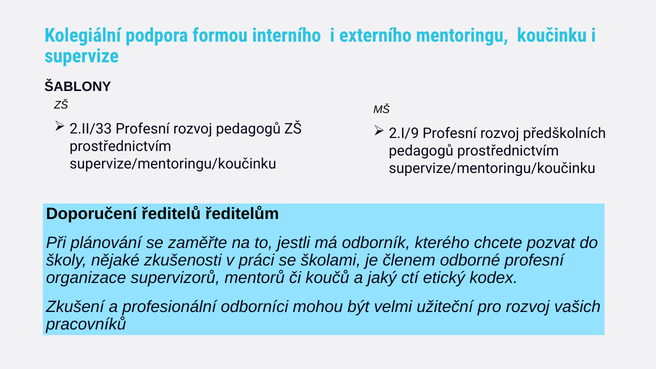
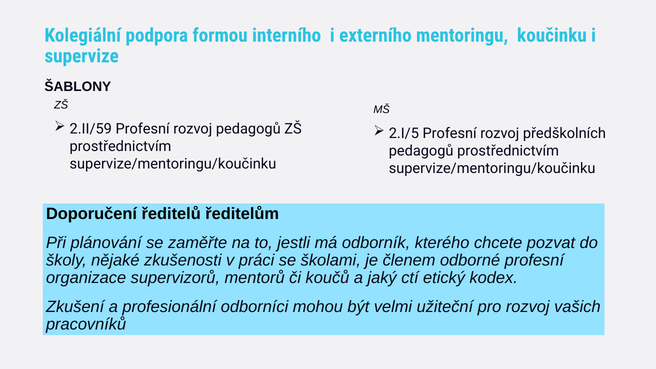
2.II/33: 2.II/33 -> 2.II/59 (91, 129)
2.I/9: 2.I/9 -> 2.I/5 (404, 133)
